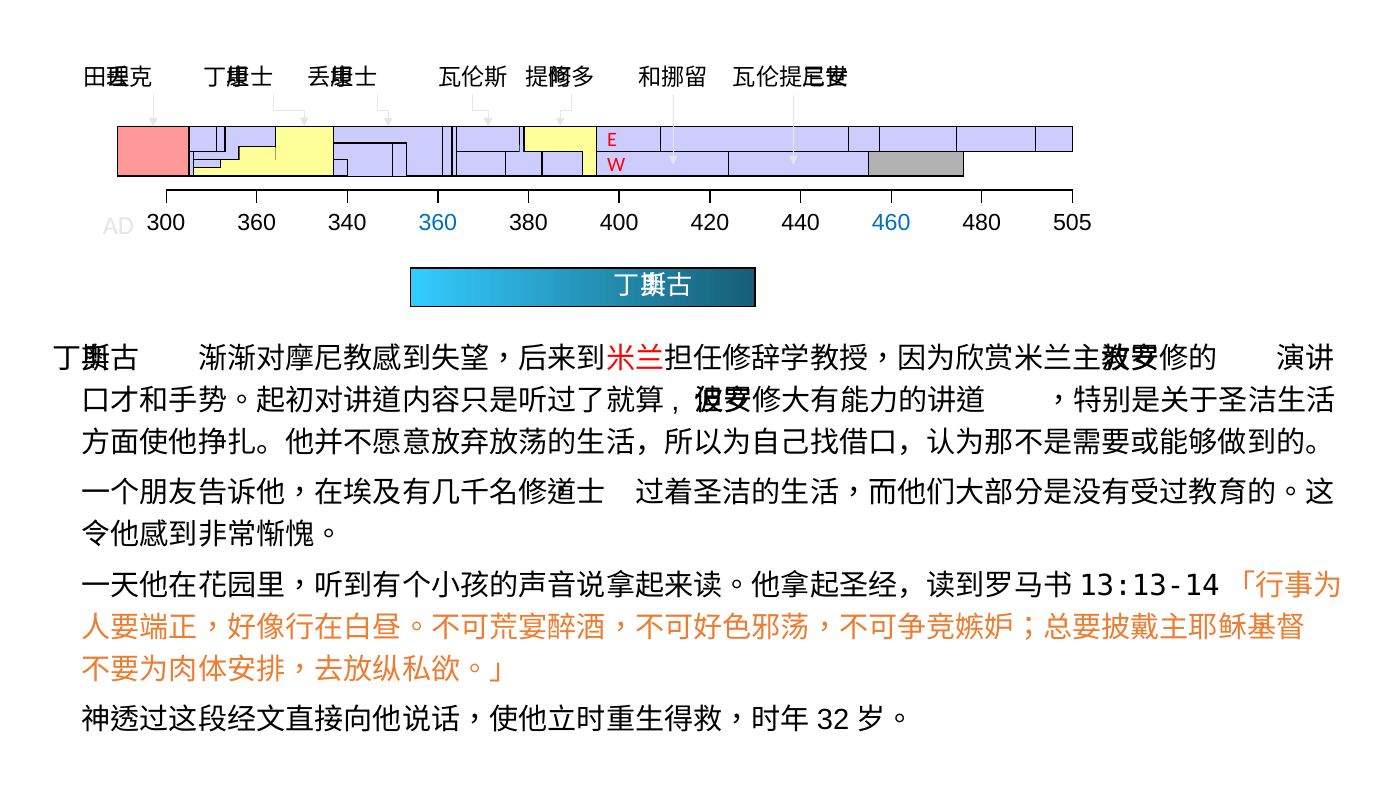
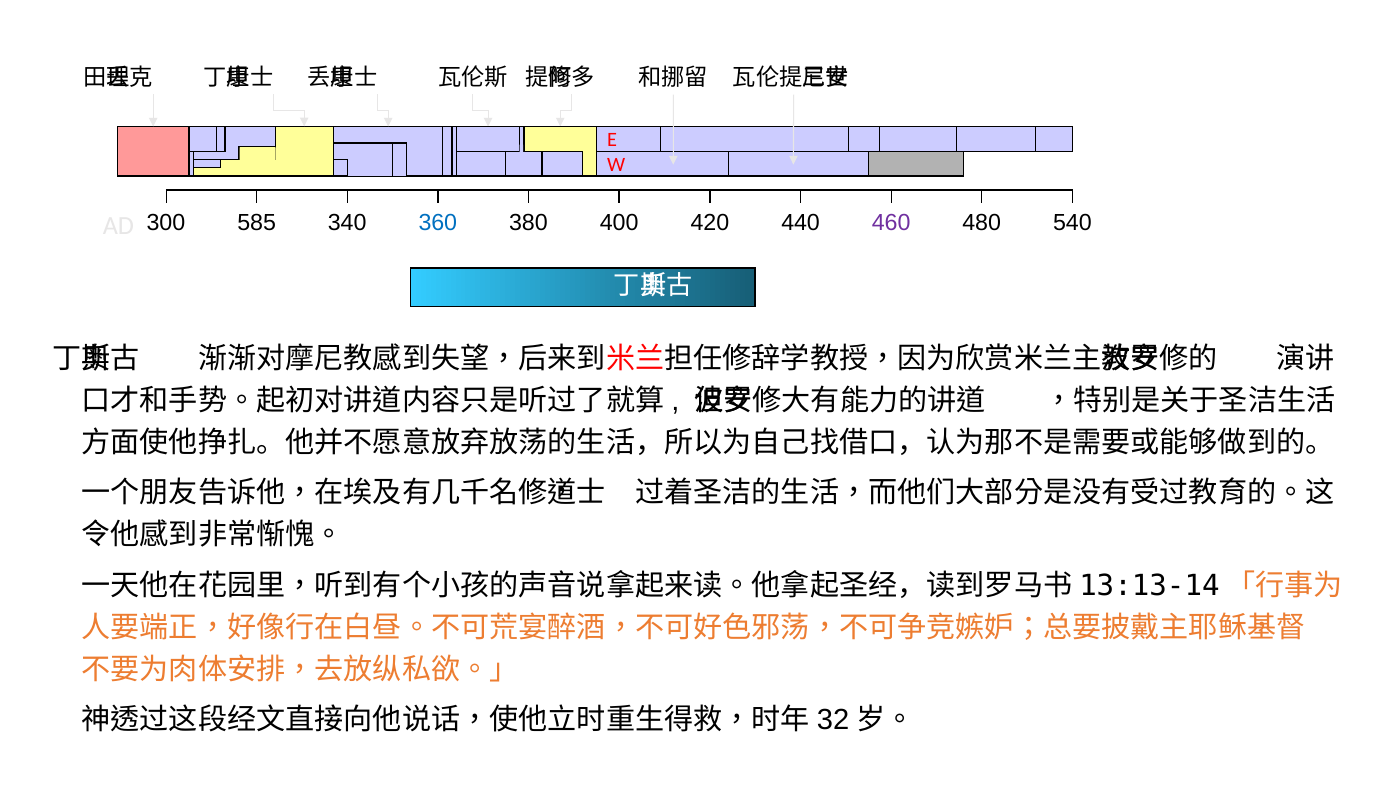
300 360: 360 -> 585 (257, 223)
460 colour: blue -> purple (891, 223)
505: 505 -> 540 (1072, 223)
